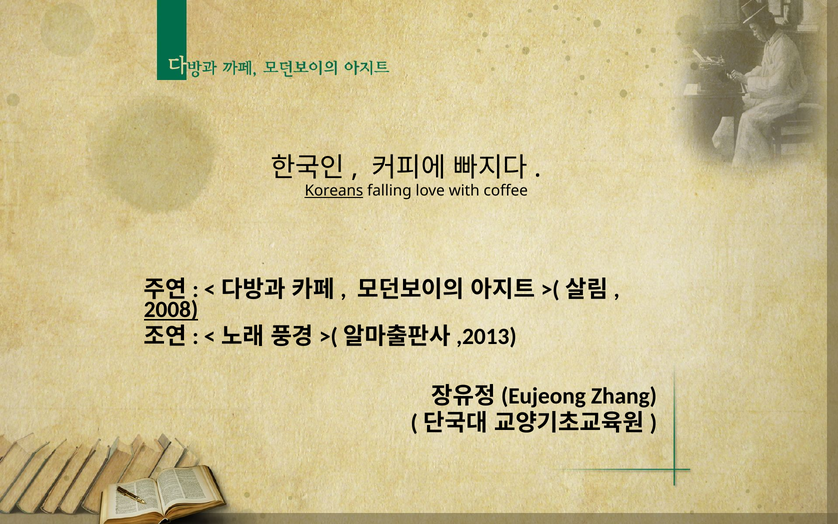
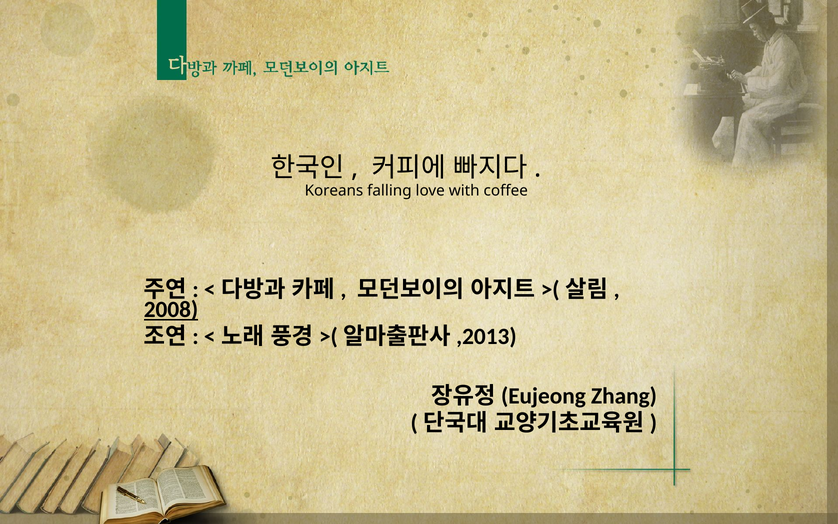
Koreans underline: present -> none (334, 191)
